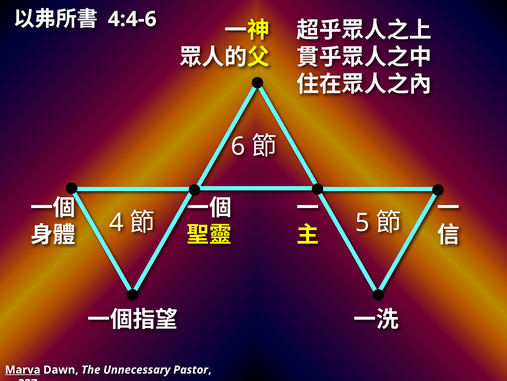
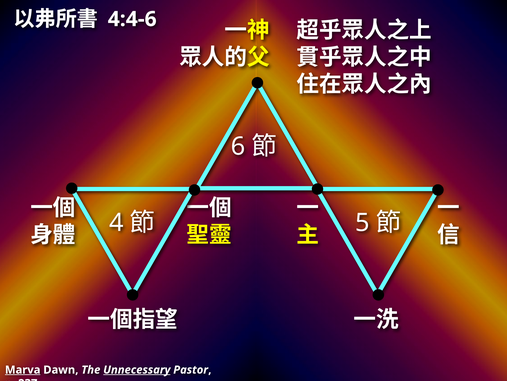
Unnecessary underline: none -> present (137, 369)
